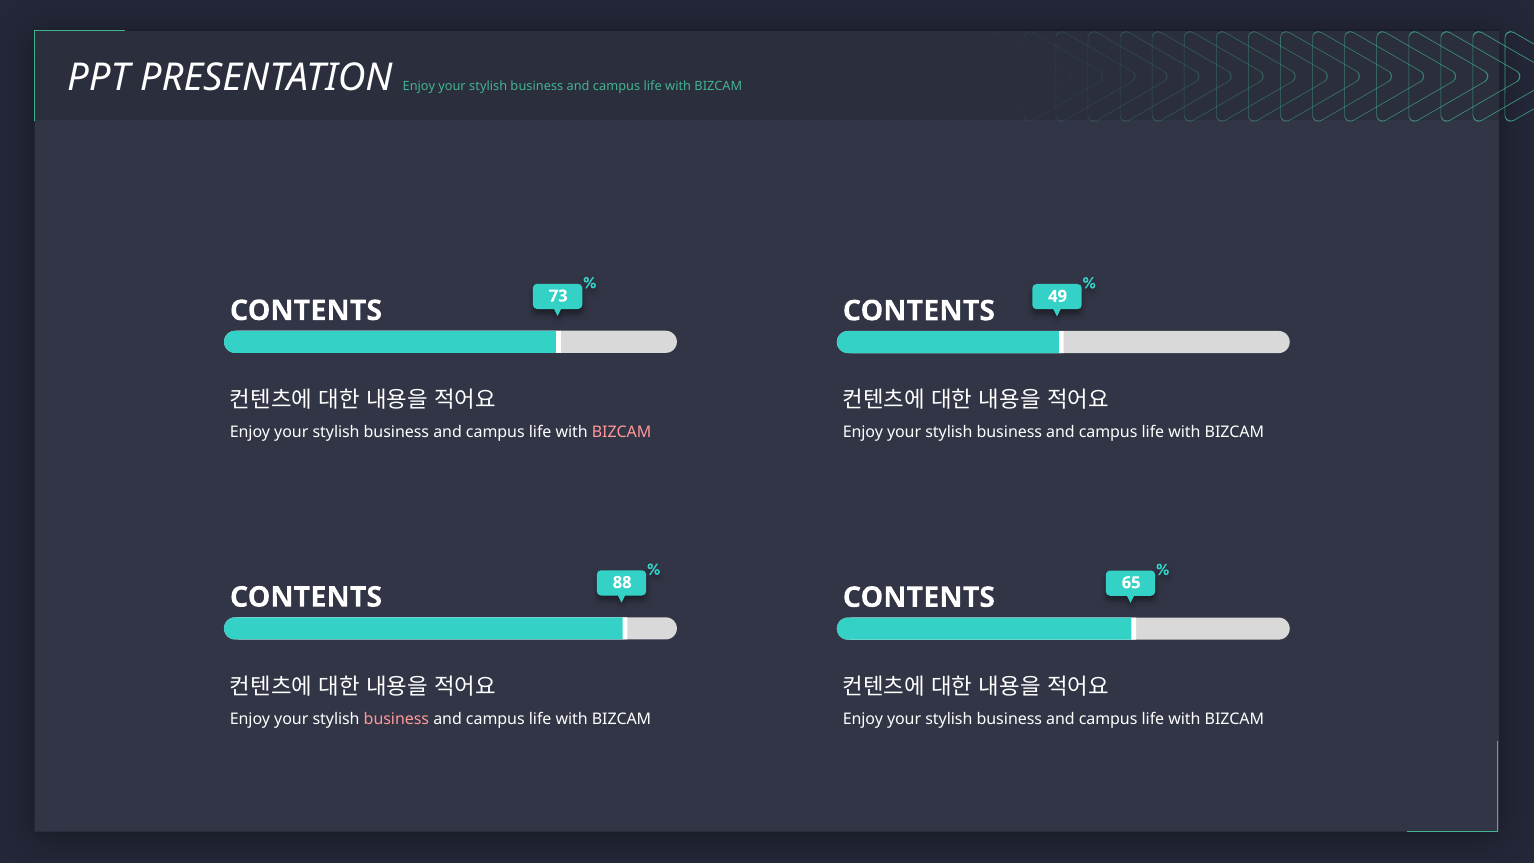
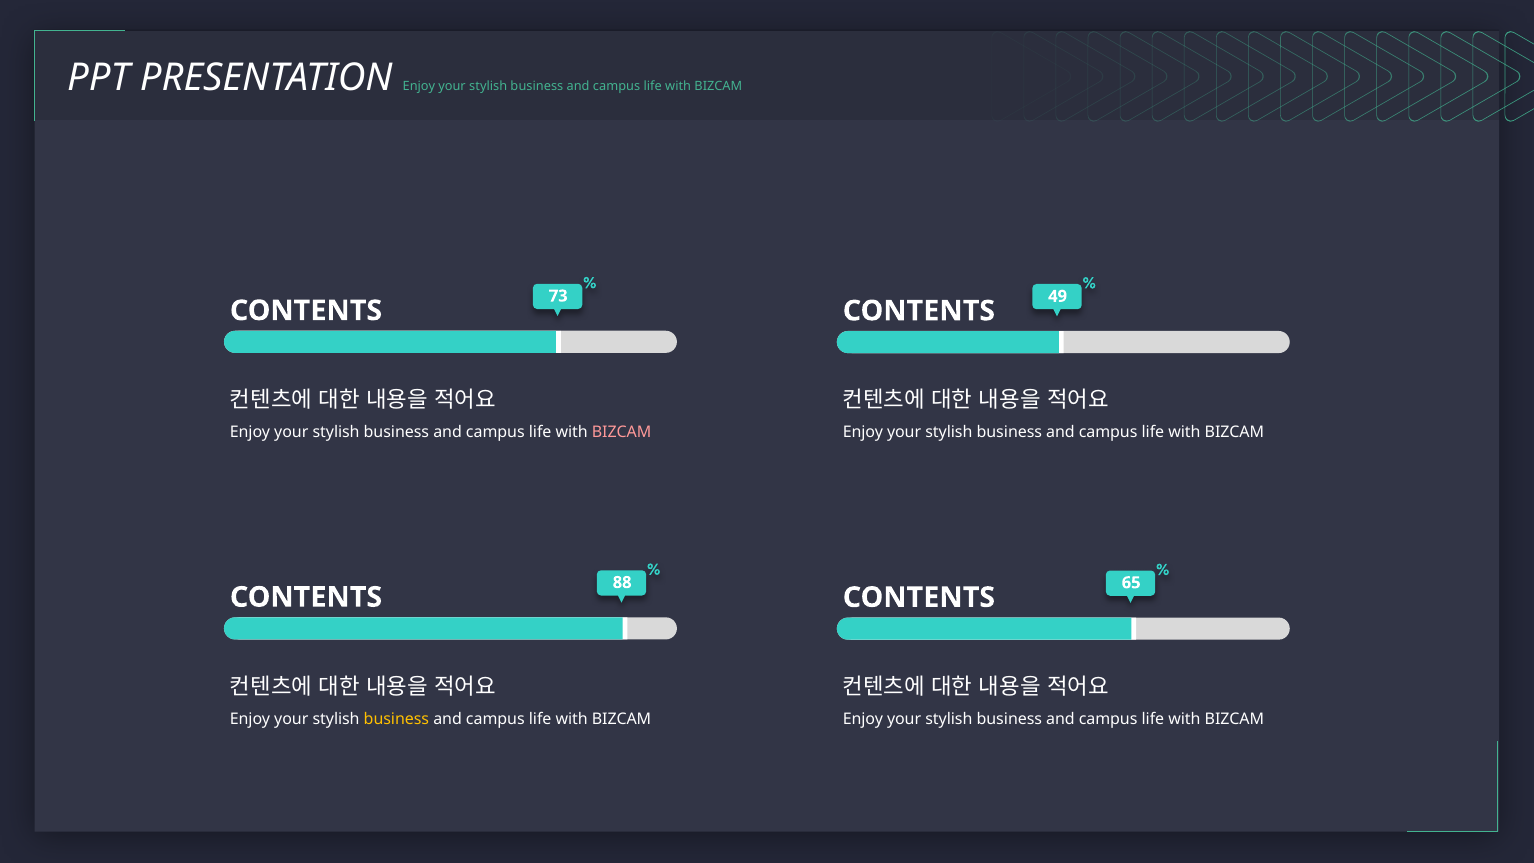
business colour: pink -> yellow (396, 719)
